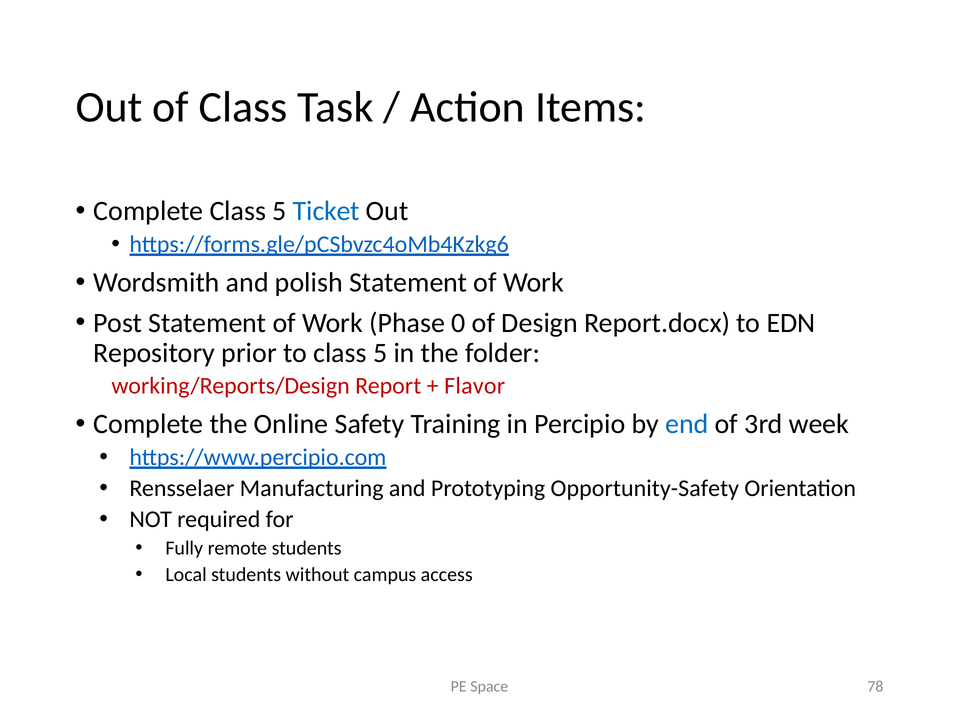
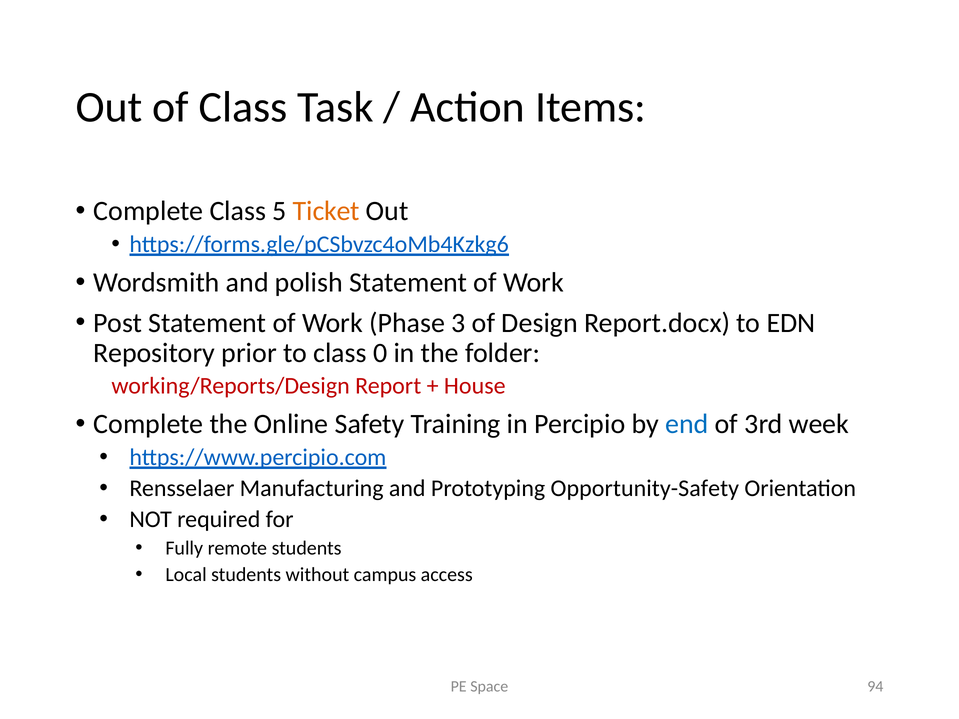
Ticket colour: blue -> orange (326, 211)
0: 0 -> 3 (459, 323)
to class 5: 5 -> 0 (380, 353)
Flavor: Flavor -> House (475, 386)
78: 78 -> 94 (875, 687)
